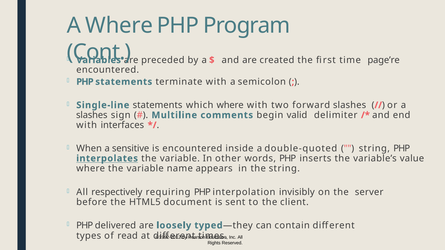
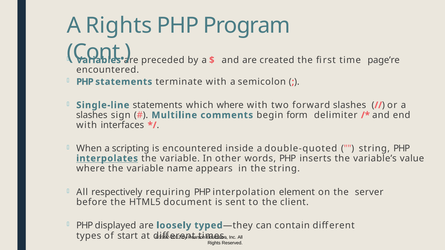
A Where: Where -> Rights (119, 26)
valid: valid -> form (297, 115)
sensitive: sensitive -> scripting (131, 149)
invisibly: invisibly -> element (297, 192)
delivered: delivered -> displayed (115, 226)
read: read -> start (128, 236)
